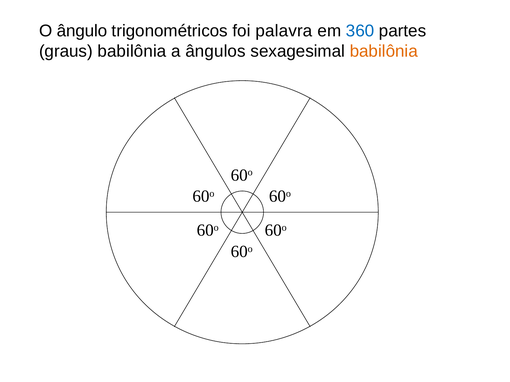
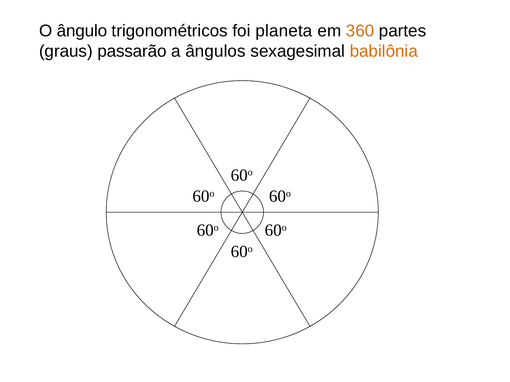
palavra: palavra -> planeta (284, 31)
360 colour: blue -> orange (360, 31)
graus babilônia: babilônia -> passarão (132, 51)
